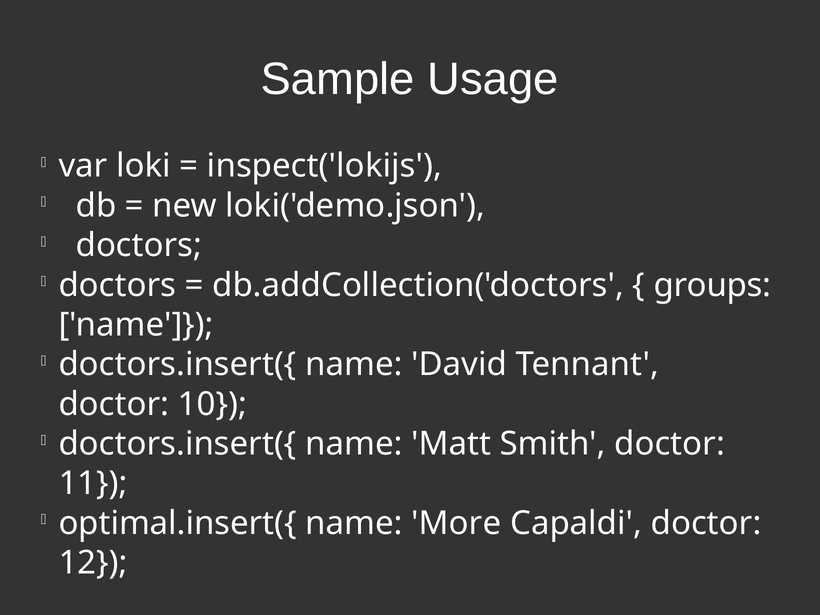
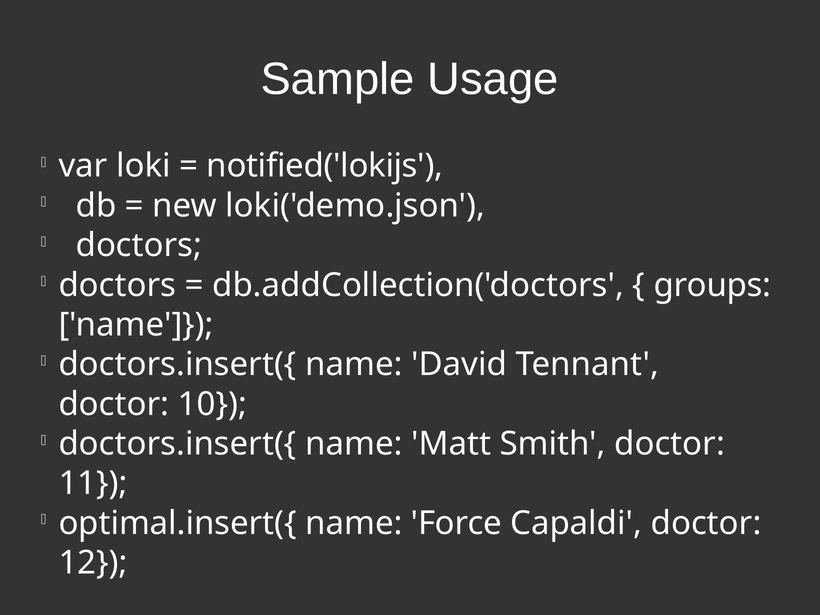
inspect('lokijs: inspect('lokijs -> notified('lokijs (325, 166)
More: More -> Force (457, 523)
